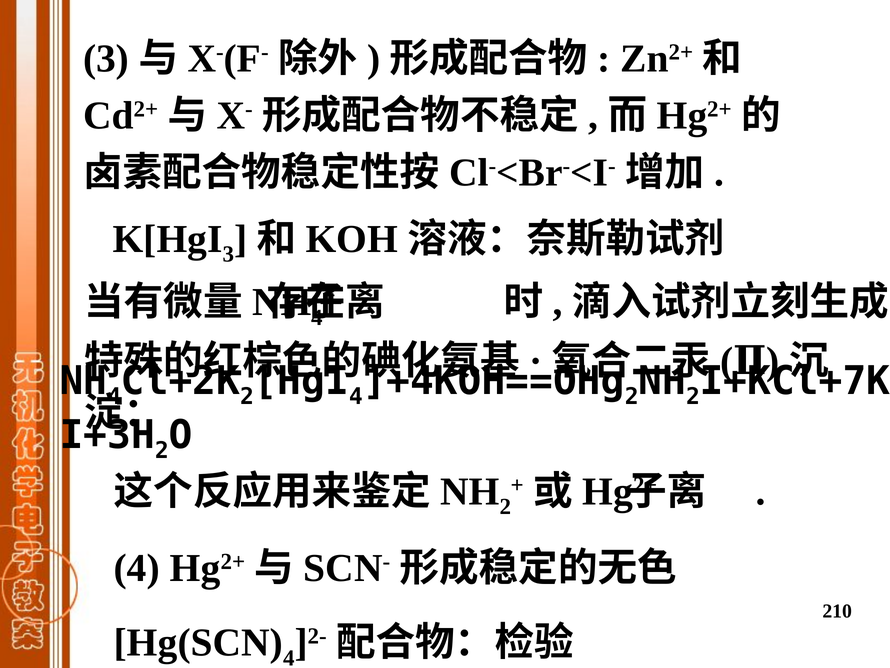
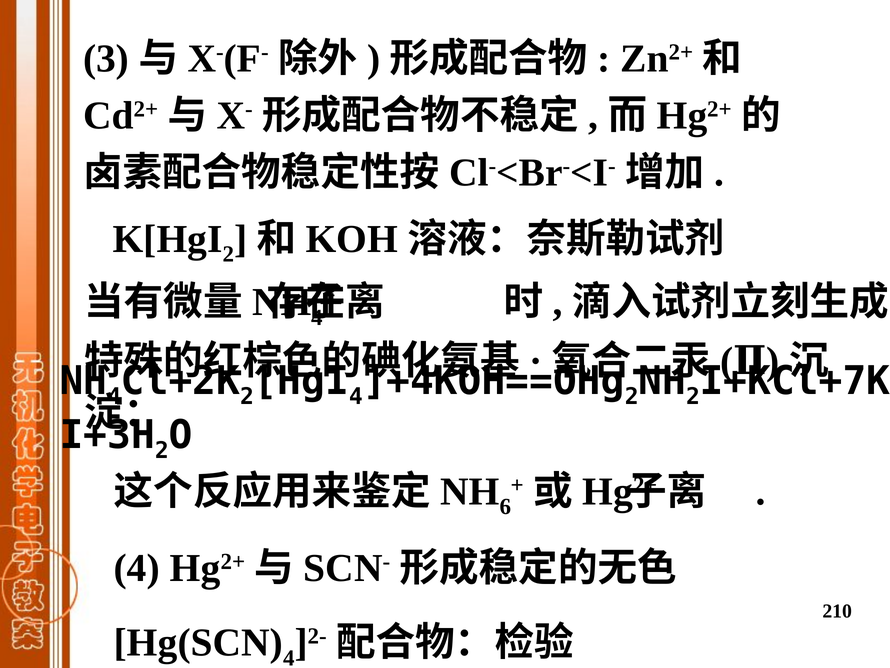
3: 3 -> 2 (228, 254)
2: 2 -> 6 (505, 507)
